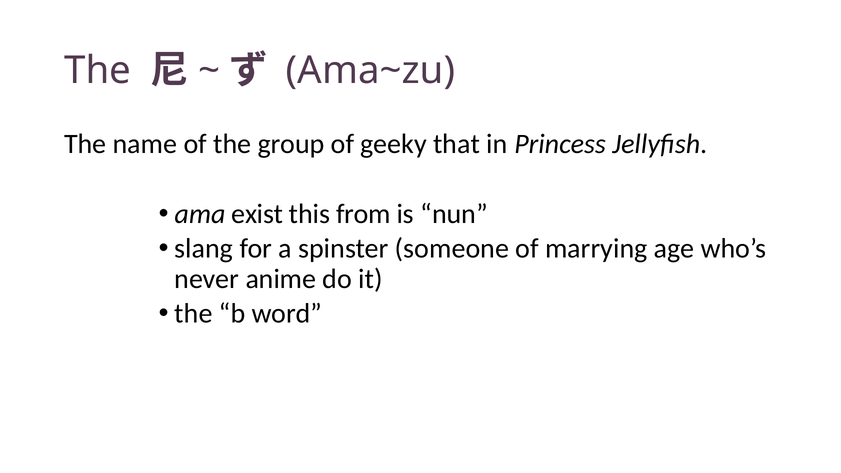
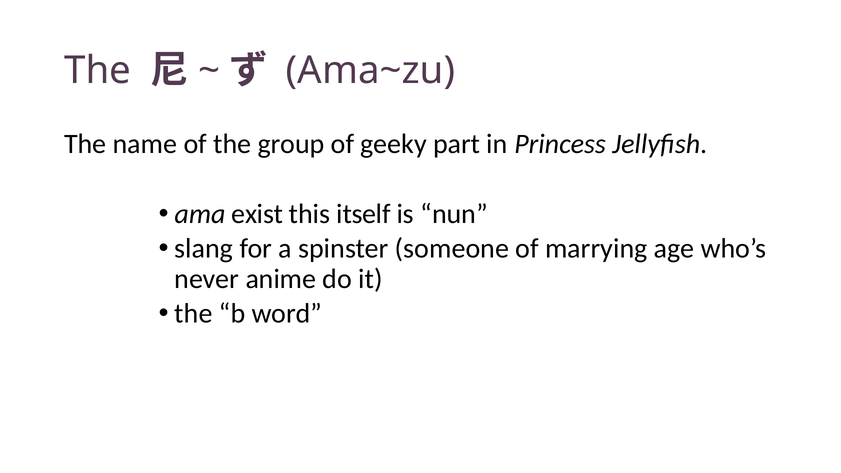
that: that -> part (457, 144)
from: from -> itself (364, 214)
